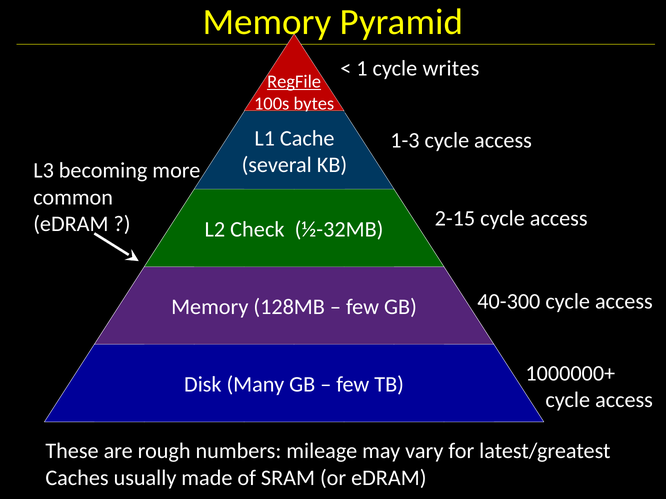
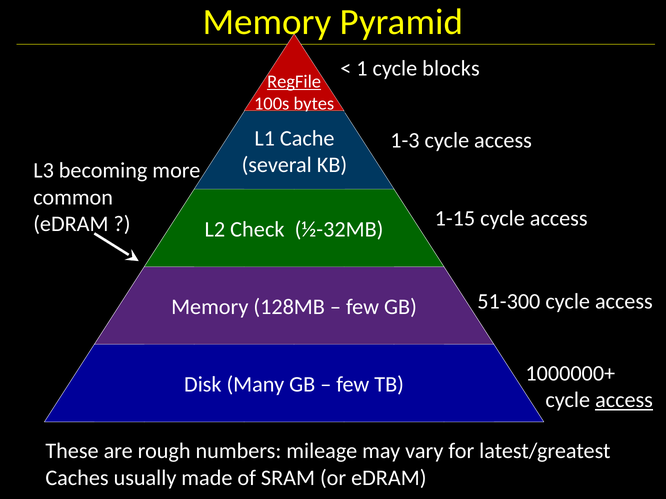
writes: writes -> blocks (451, 69)
2-15: 2-15 -> 1-15 (455, 218)
40-300: 40-300 -> 51-300 (509, 302)
access underline: none -> present (624, 401)
